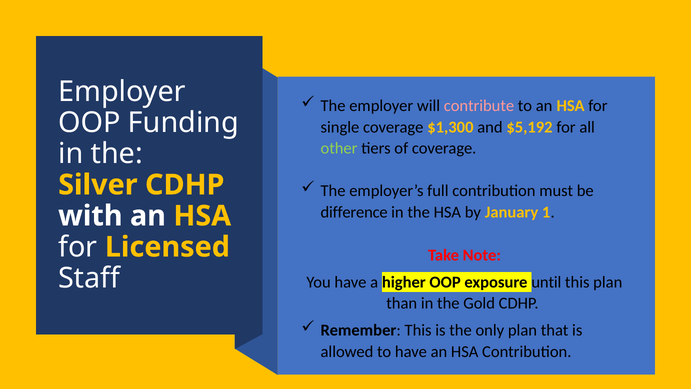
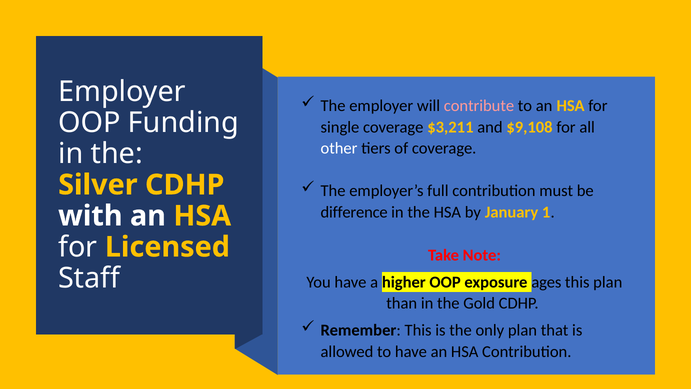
$1,300: $1,300 -> $3,211 (450, 127)
$5,192: $5,192 -> $9,108 (530, 127)
other colour: light green -> white (339, 148)
until: until -> ages (546, 282)
